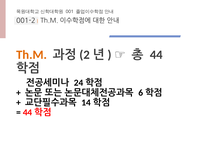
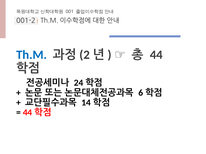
Th.M colour: orange -> blue (32, 55)
